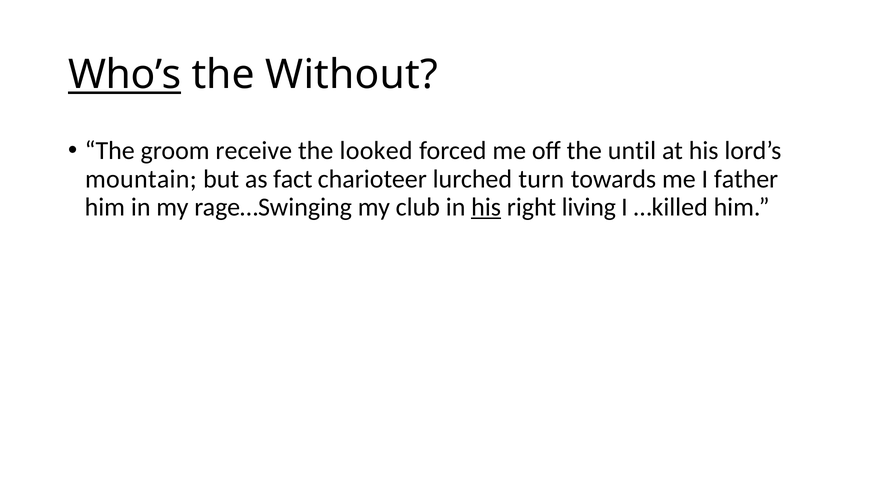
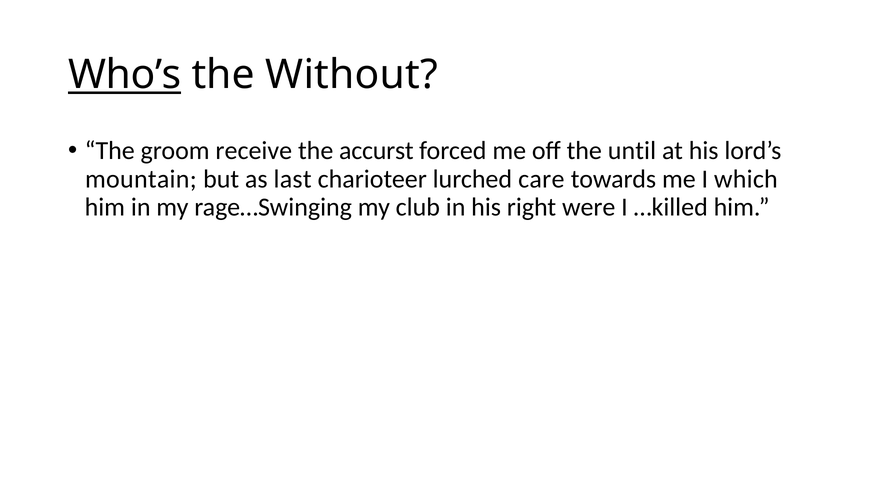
looked: looked -> accurst (376, 151)
fact: fact -> last (293, 179)
turn: turn -> care (541, 179)
father: father -> which (746, 179)
his underline: present -> none (486, 207)
living: living -> were (589, 207)
